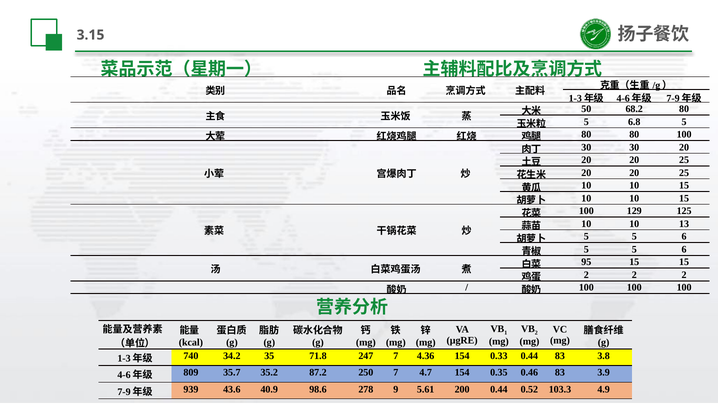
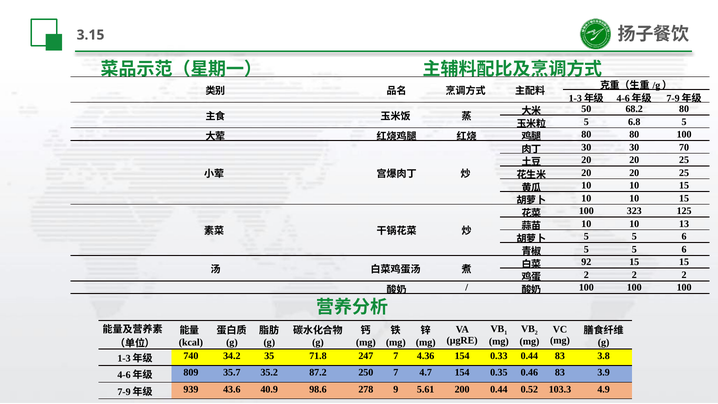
30 20: 20 -> 70 (684, 147)
129: 129 -> 323 (634, 211)
95: 95 -> 92 (586, 262)
